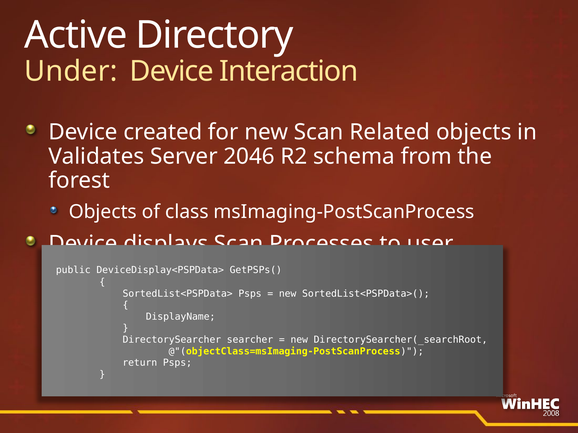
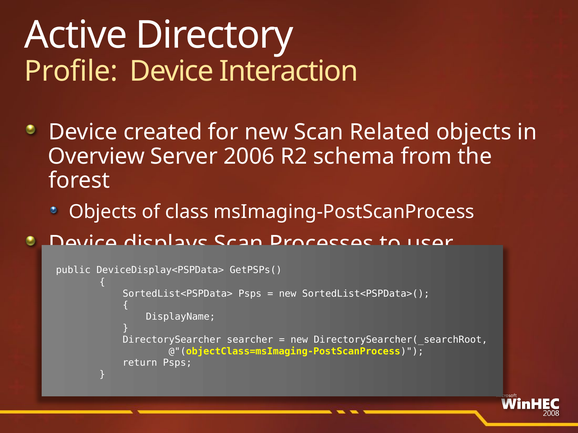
Under: Under -> Profile (71, 71)
Validates: Validates -> Overview (96, 157)
2046: 2046 -> 2006 (249, 157)
